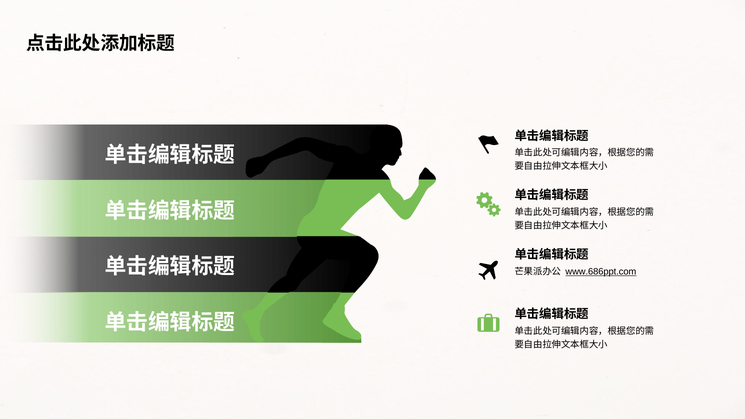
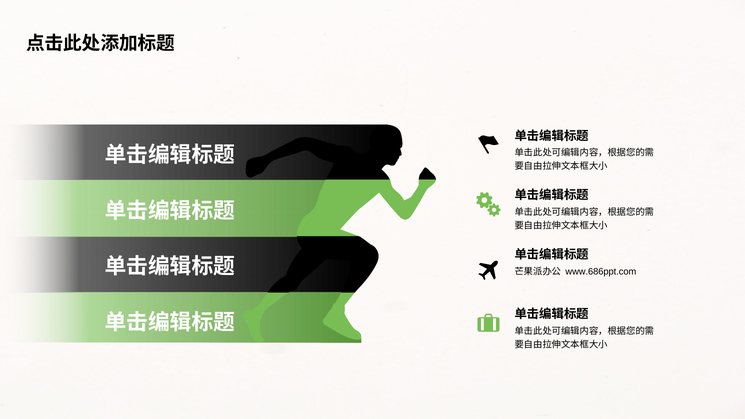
www.686ppt.com underline: present -> none (601, 272)
